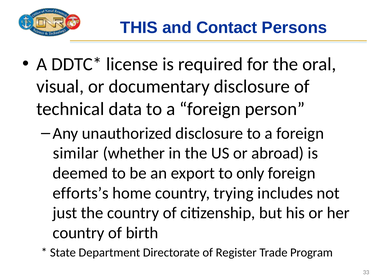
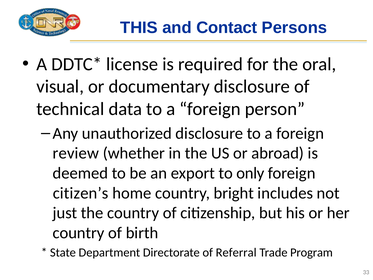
similar: similar -> review (76, 153)
efforts’s: efforts’s -> citizen’s (81, 193)
trying: trying -> bright (234, 193)
Register: Register -> Referral (236, 252)
